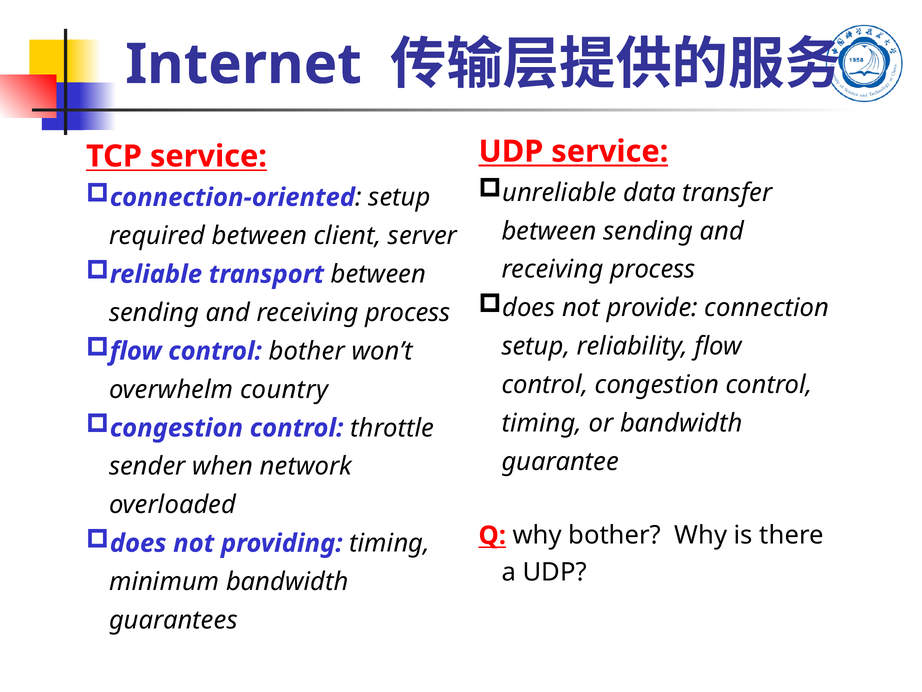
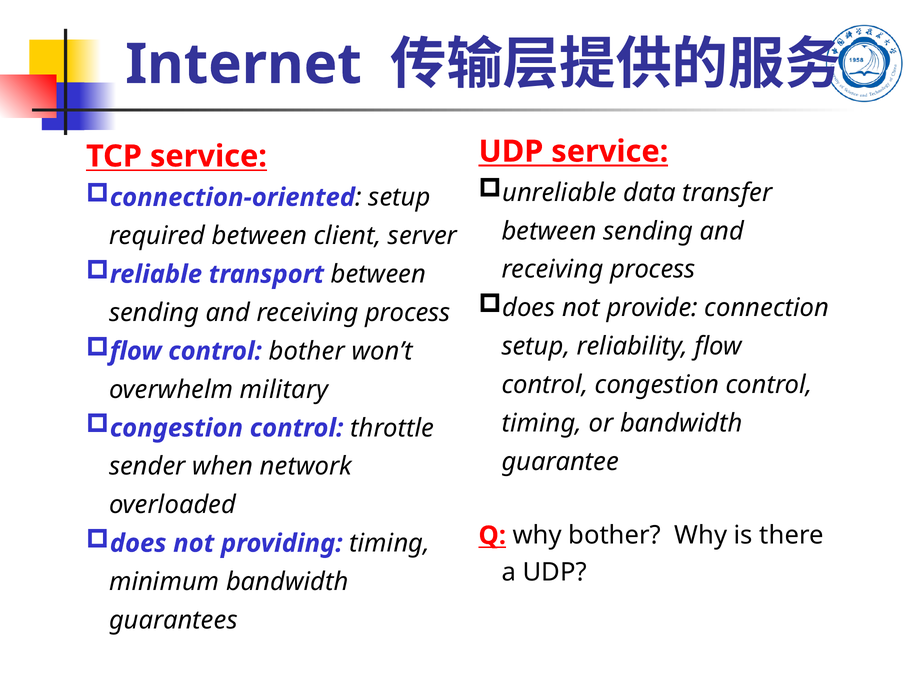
country: country -> military (284, 389)
